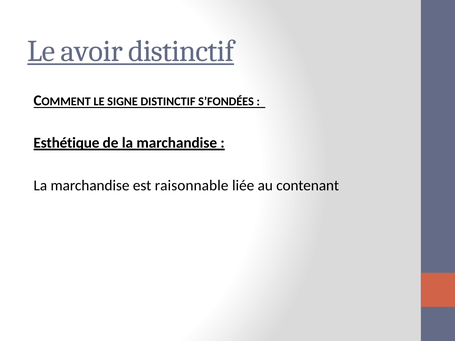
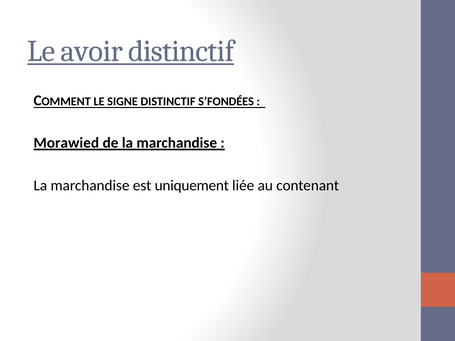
Esthétique: Esthétique -> Morawied (66, 143)
raisonnable: raisonnable -> uniquement (192, 186)
